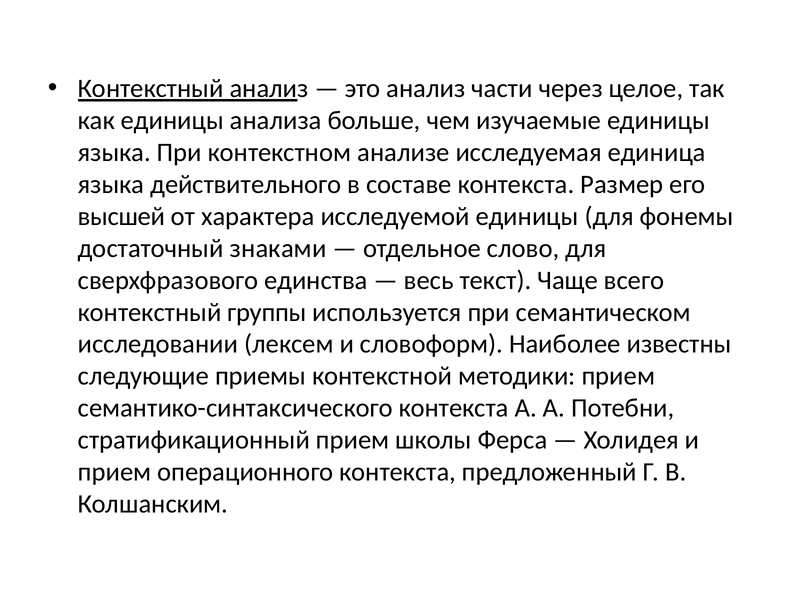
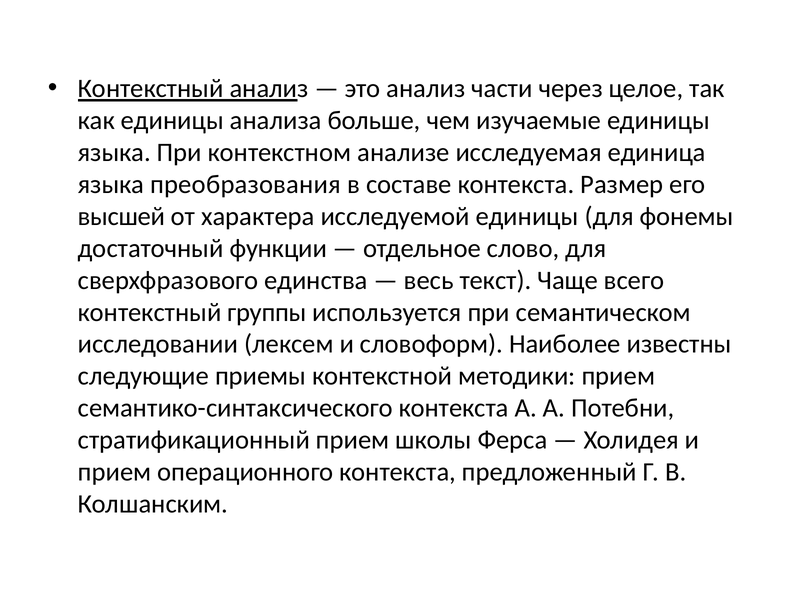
действительного: действительного -> преобразования (246, 185)
знаками: знаками -> функции (278, 248)
